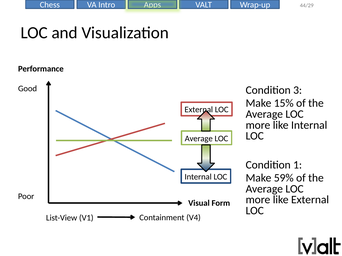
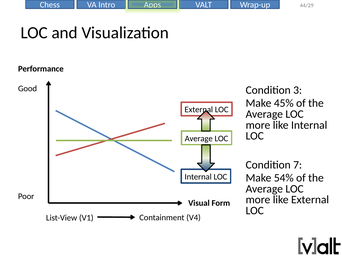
15%: 15% -> 45% (284, 103)
1: 1 -> 7 (298, 165)
59%: 59% -> 54% (284, 178)
